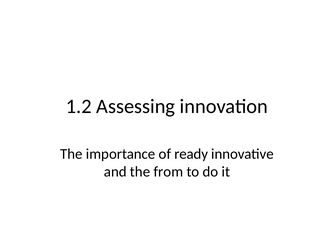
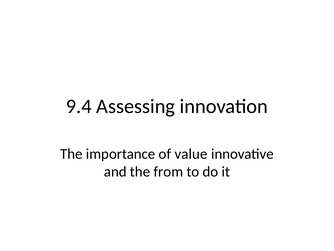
1.2: 1.2 -> 9.4 (79, 106)
ready: ready -> value (191, 154)
